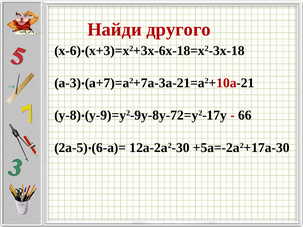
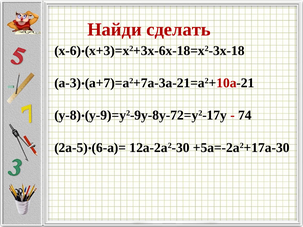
другого: другого -> сделать (179, 30)
66: 66 -> 74 (245, 115)
